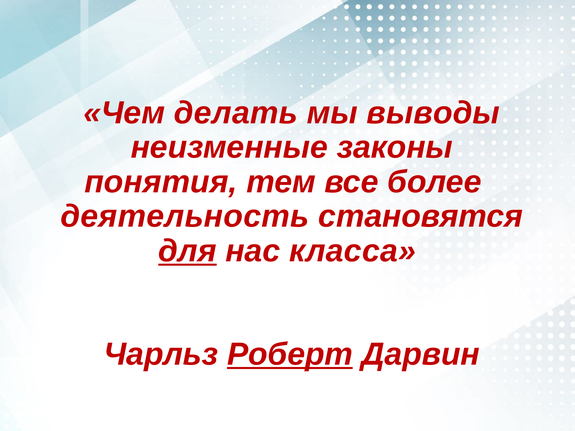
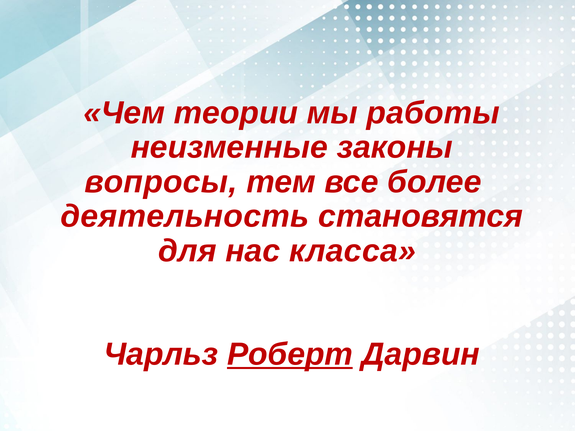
делать: делать -> теории (236, 113)
выводы: выводы -> работы (433, 113)
понятия: понятия -> вопросы (161, 182)
для underline: present -> none (187, 251)
